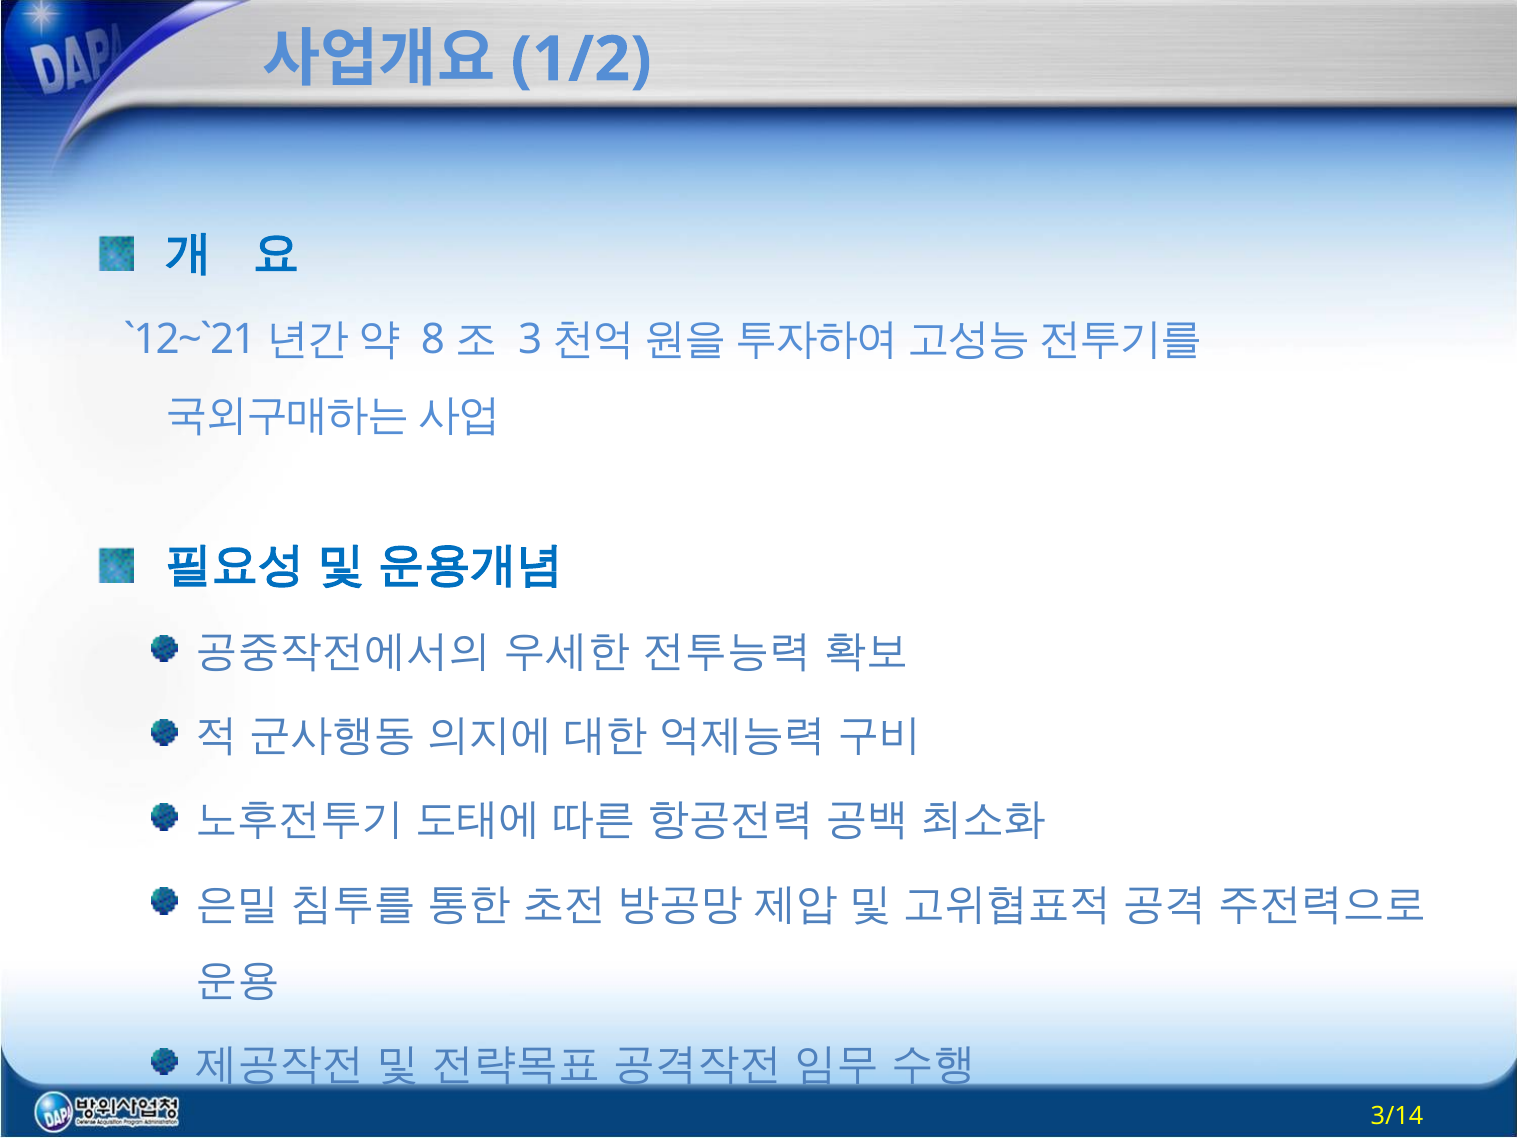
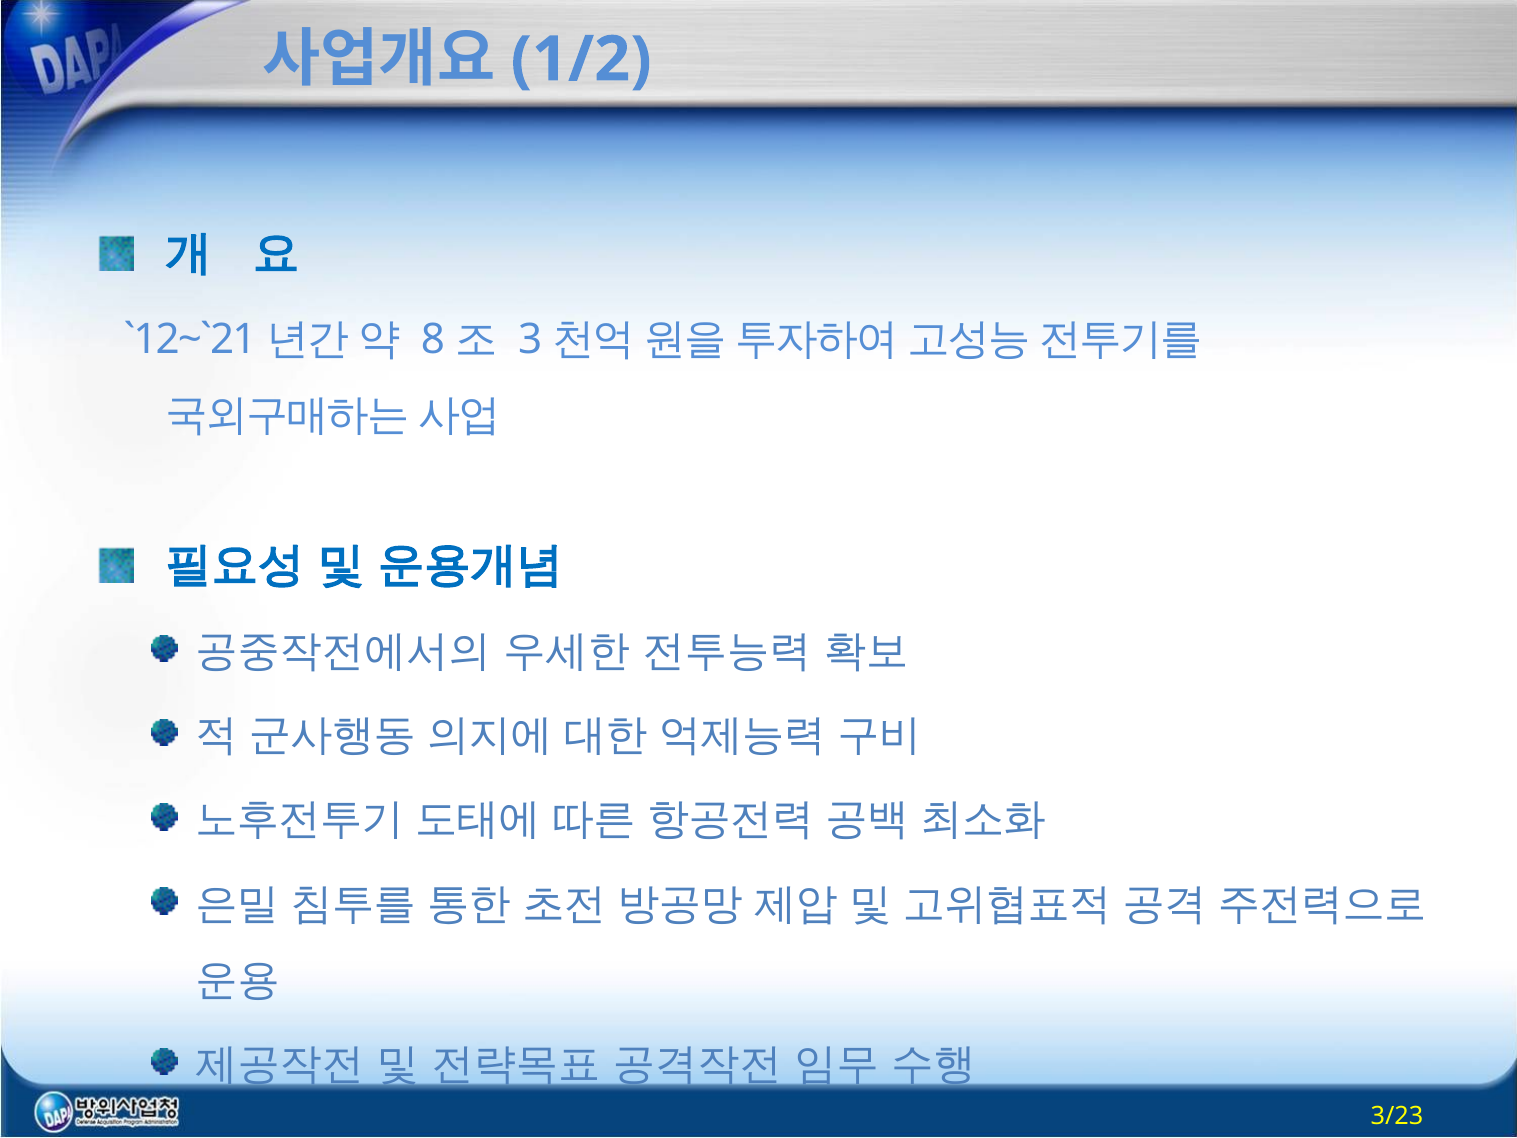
3/14: 3/14 -> 3/23 (1397, 1116)
